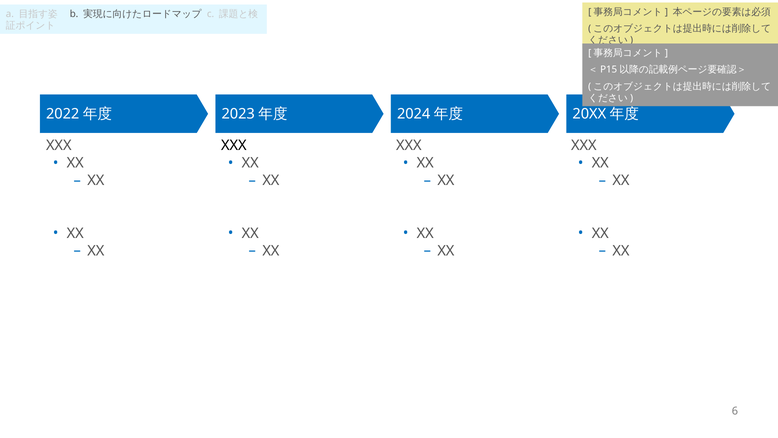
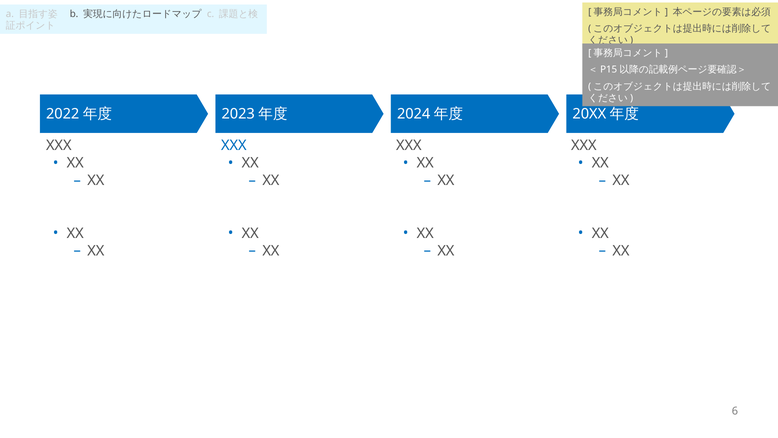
XXX colour: black -> blue (234, 145)
